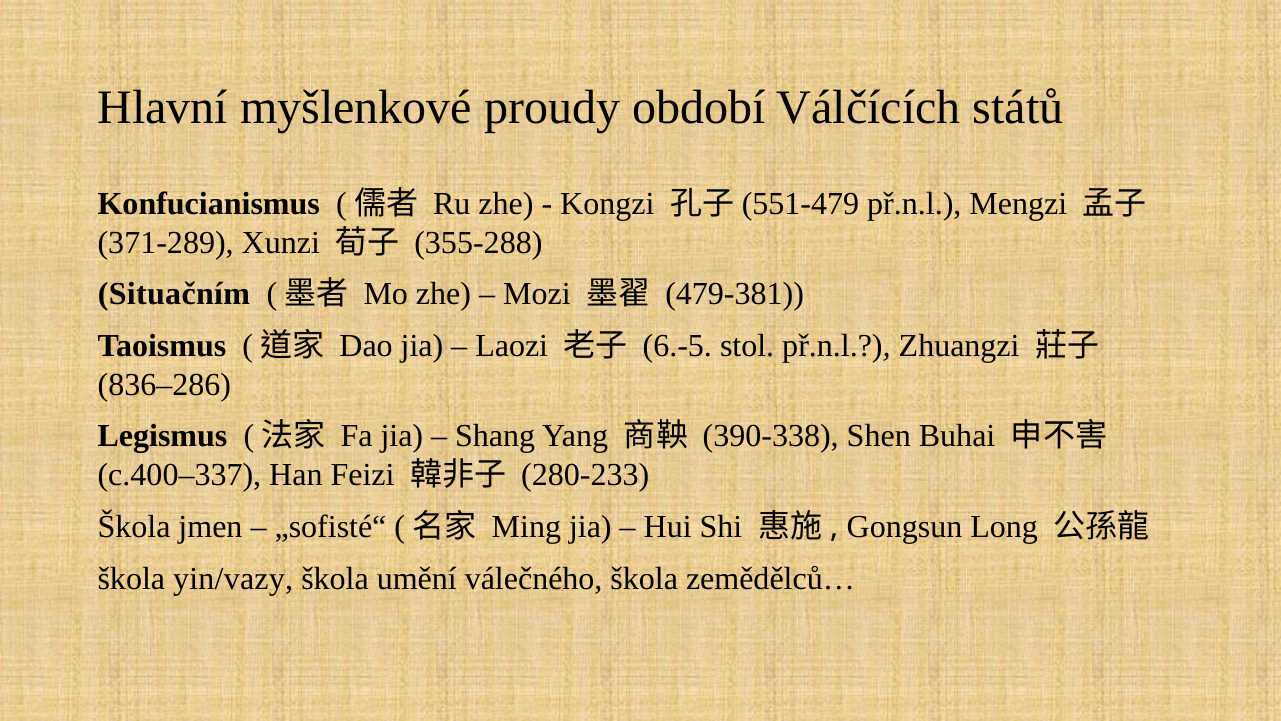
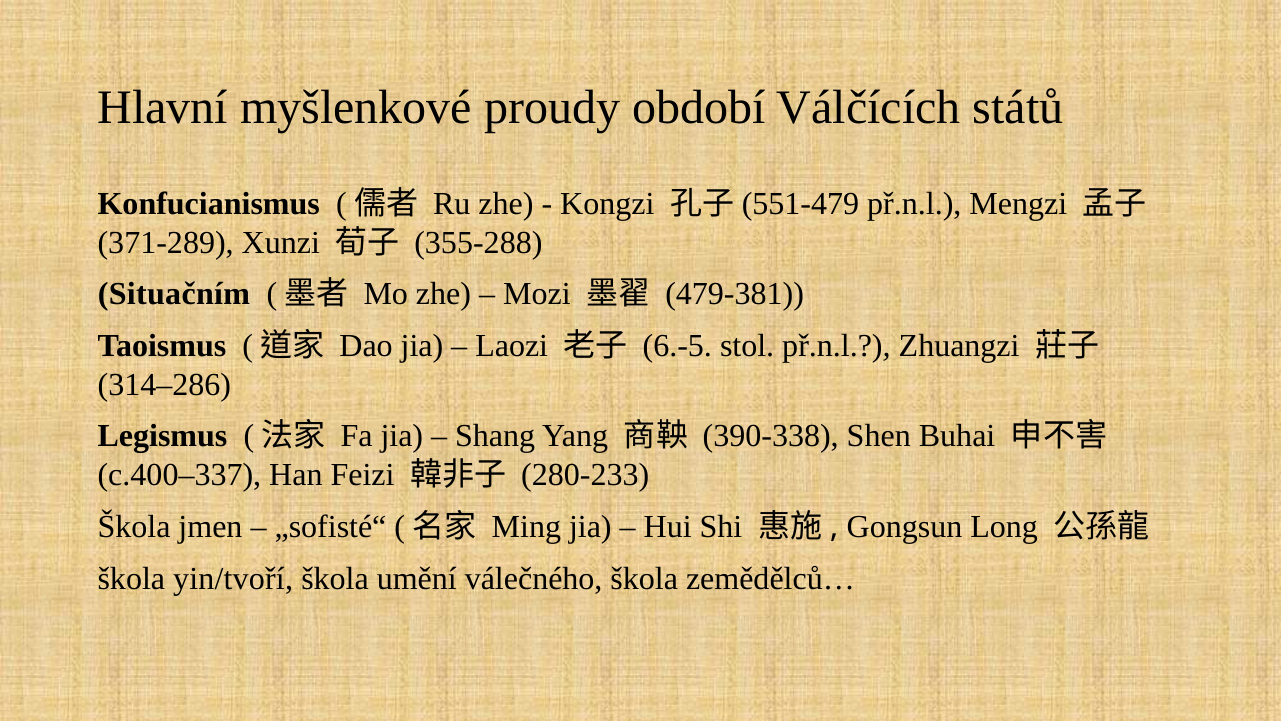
836–286: 836–286 -> 314–286 (164, 384)
yin/vazy: yin/vazy -> yin/tvoří (233, 578)
